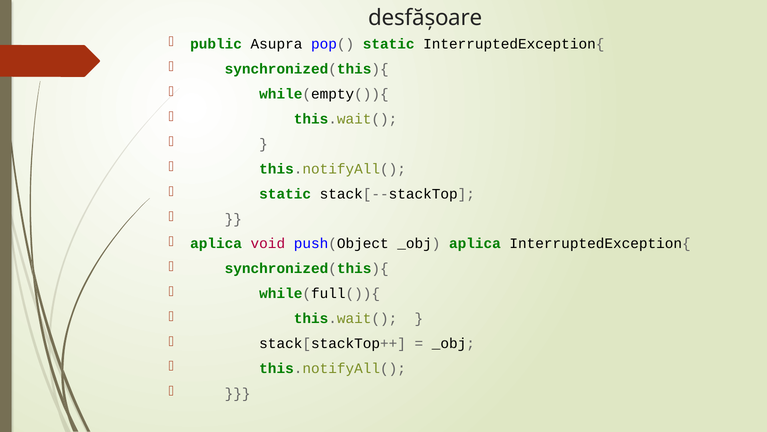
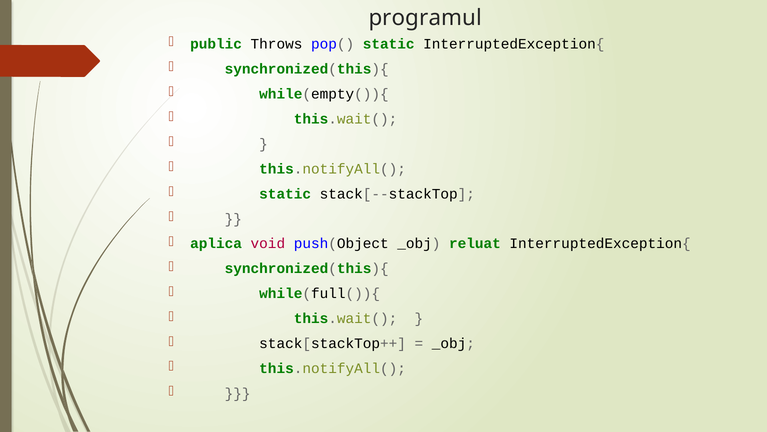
desfășoare: desfășoare -> programul (425, 18)
Asupra: Asupra -> Throws (277, 44)
_obj aplica: aplica -> reluat (475, 243)
